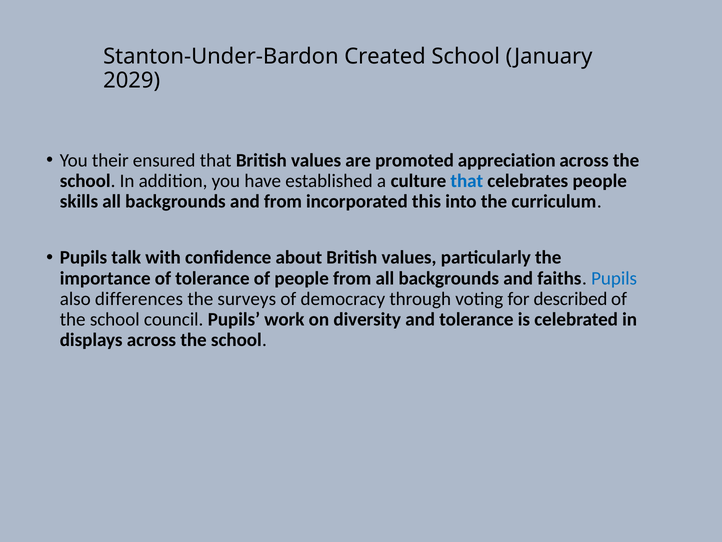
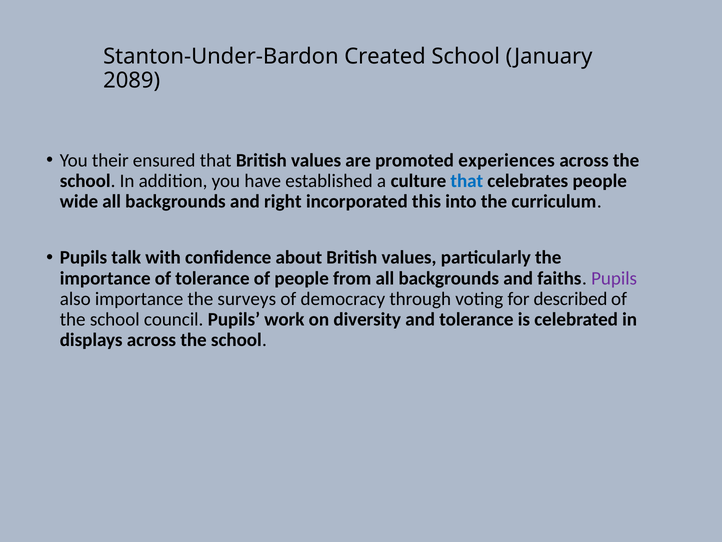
2029: 2029 -> 2089 (132, 80)
appreciation: appreciation -> experiences (507, 160)
skills: skills -> wide (79, 201)
and from: from -> right (283, 201)
Pupils colour: blue -> purple (614, 278)
also differences: differences -> importance (139, 299)
